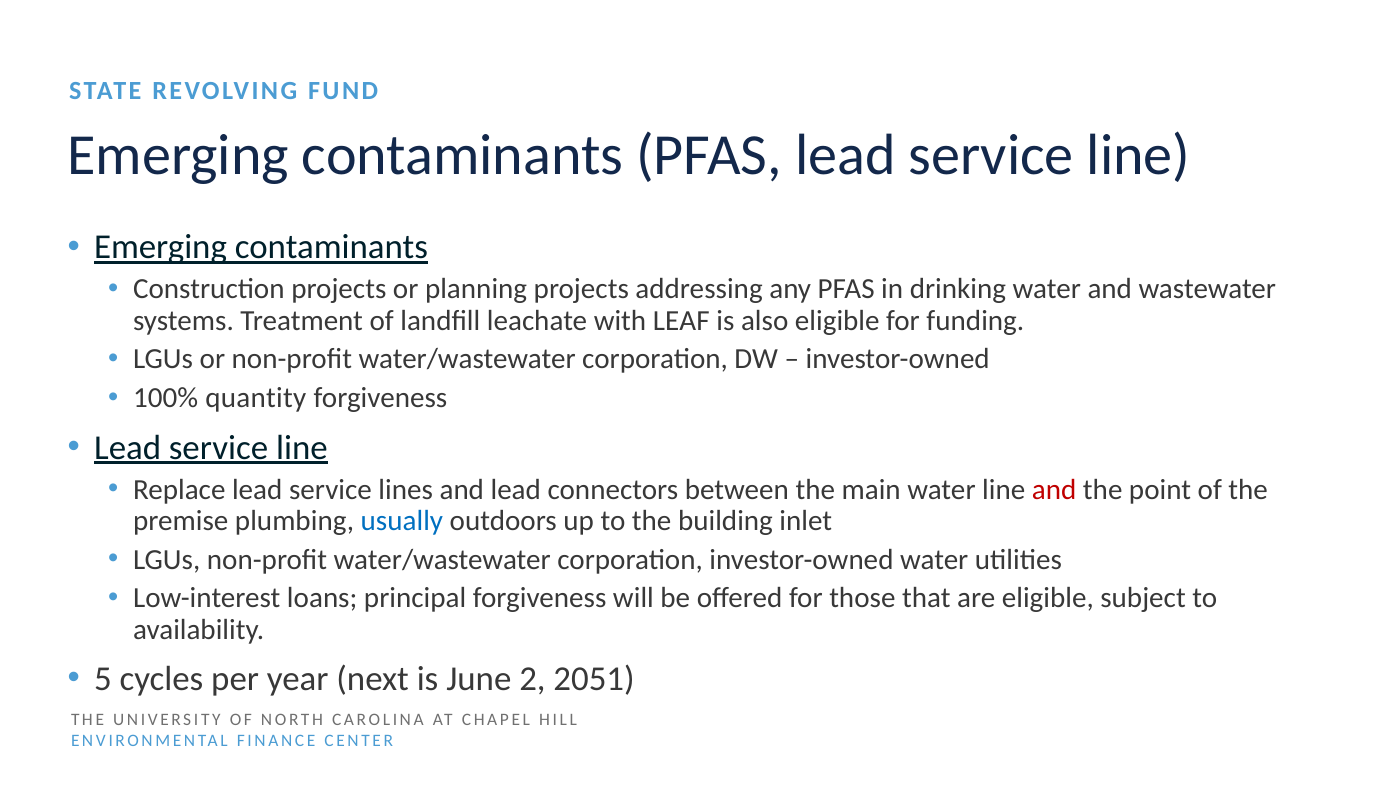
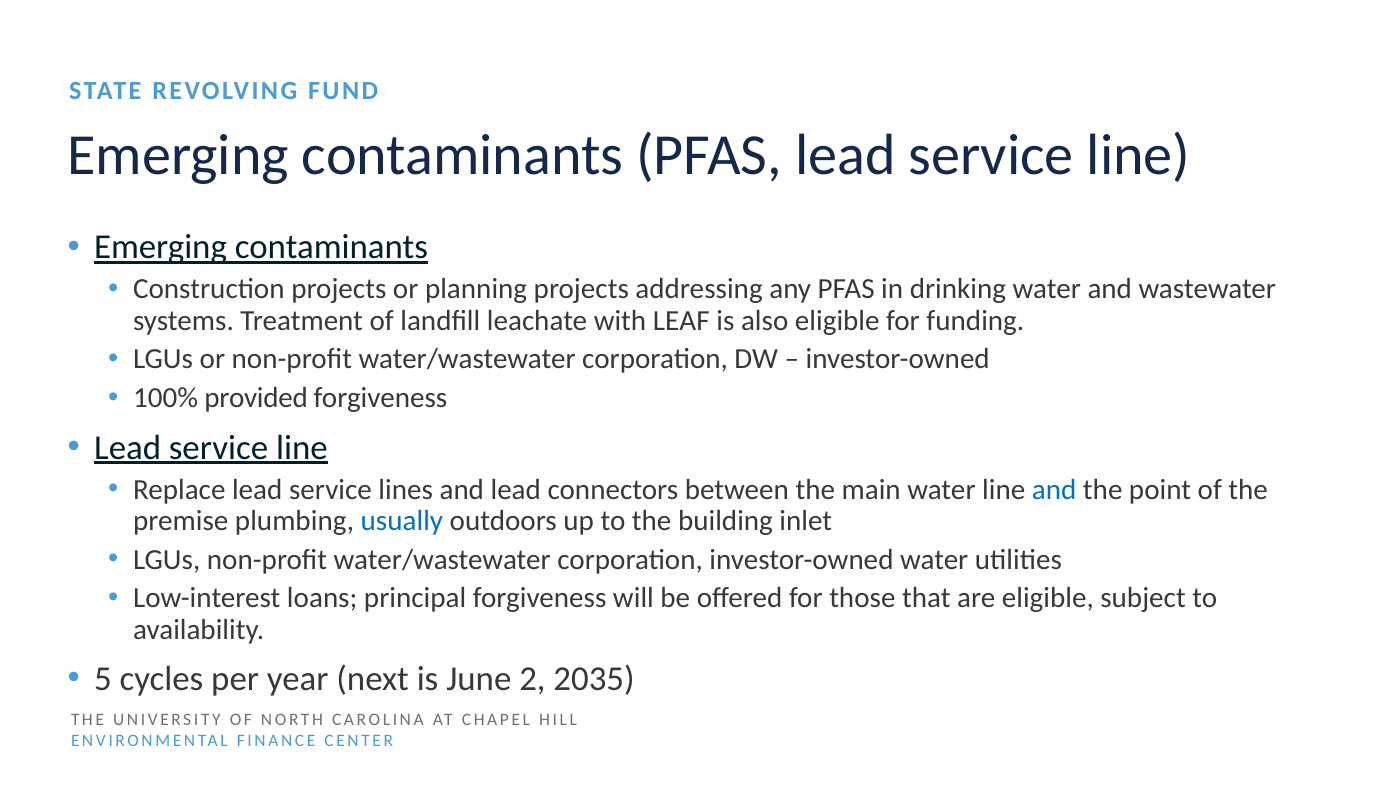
quantity: quantity -> provided (256, 398)
and colour: red -> blue (1054, 489)
2051: 2051 -> 2035 (594, 678)
